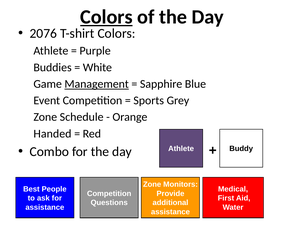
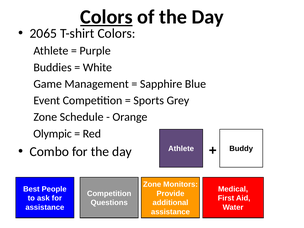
2076: 2076 -> 2065 (43, 33)
Management underline: present -> none (97, 84)
Handed: Handed -> Olympic (53, 134)
